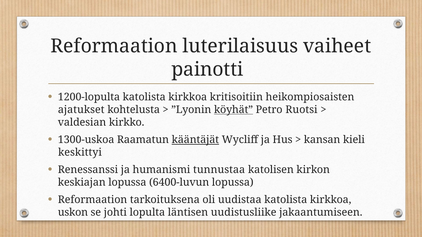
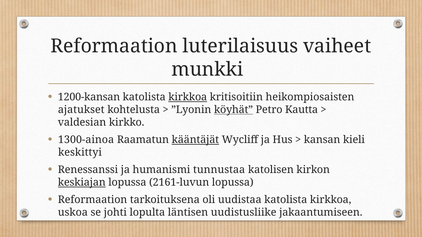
painotti: painotti -> munkki (207, 70)
1200-lopulta: 1200-lopulta -> 1200-kansan (89, 97)
kirkkoa underline: none -> present (188, 97)
Ruotsi: Ruotsi -> Kautta (302, 110)
1300-uskoa: 1300-uskoa -> 1300-ainoa (86, 140)
keskiajan underline: none -> present (82, 183)
6400-luvun: 6400-luvun -> 2161-luvun (179, 183)
uskon: uskon -> uskoa (73, 213)
